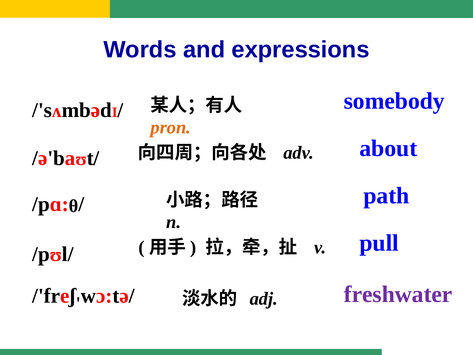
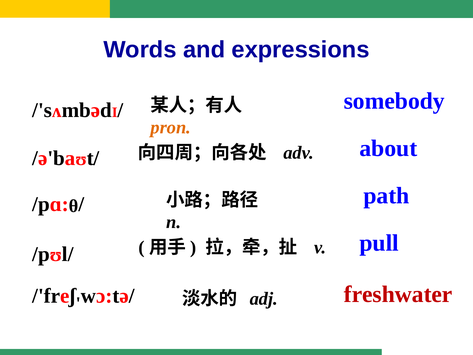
freshwater colour: purple -> red (398, 294)
